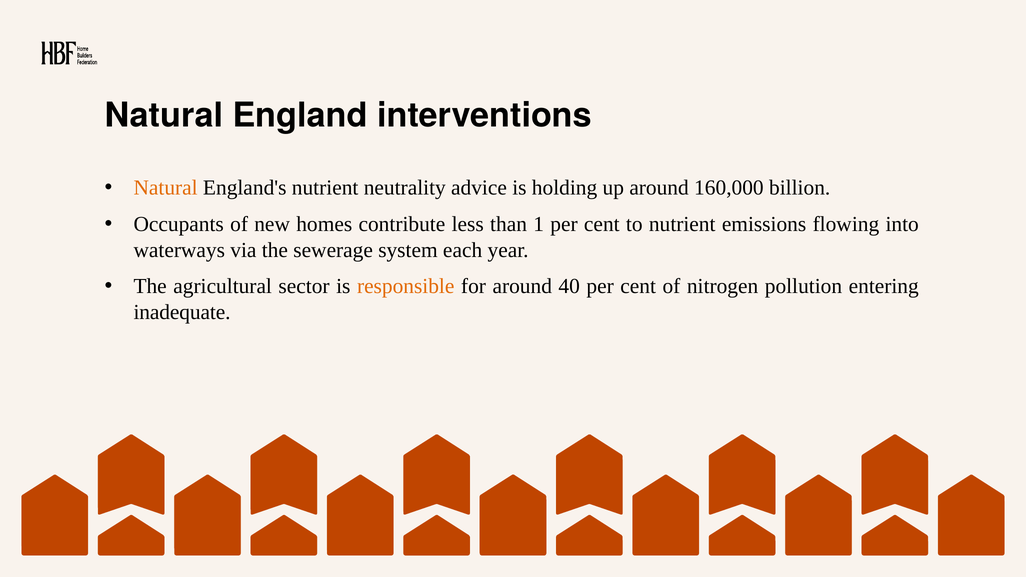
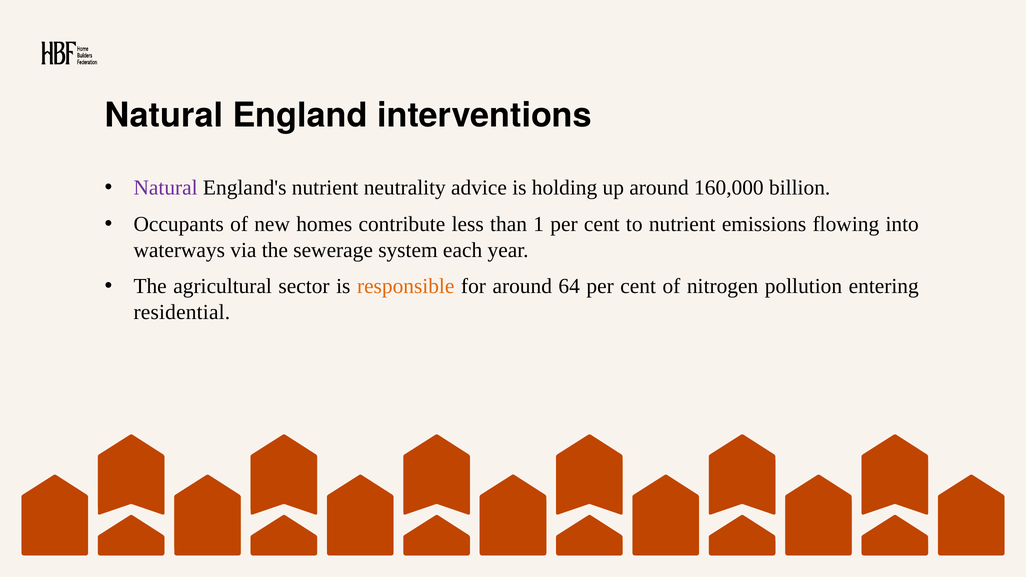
Natural colour: orange -> purple (166, 188)
40: 40 -> 64 (569, 286)
inadequate: inadequate -> residential (182, 312)
